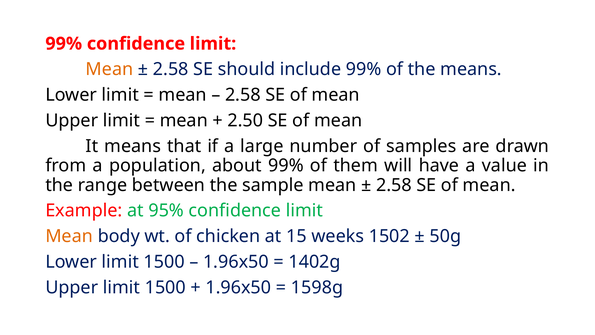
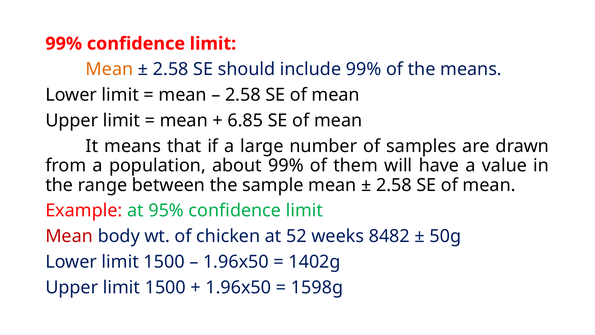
2.50: 2.50 -> 6.85 (245, 120)
Mean colour: orange -> red (69, 236)
15: 15 -> 52 (296, 236)
1502: 1502 -> 8482 (389, 236)
